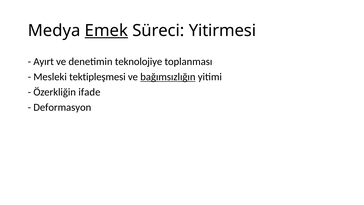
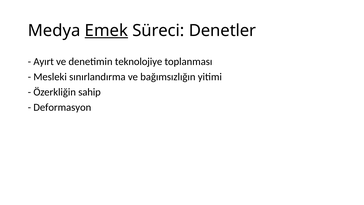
Yitirmesi: Yitirmesi -> Denetler (222, 31)
tektipleşmesi: tektipleşmesi -> sınırlandırma (97, 77)
bağımsızlığın underline: present -> none (168, 77)
ifade: ifade -> sahip (90, 92)
